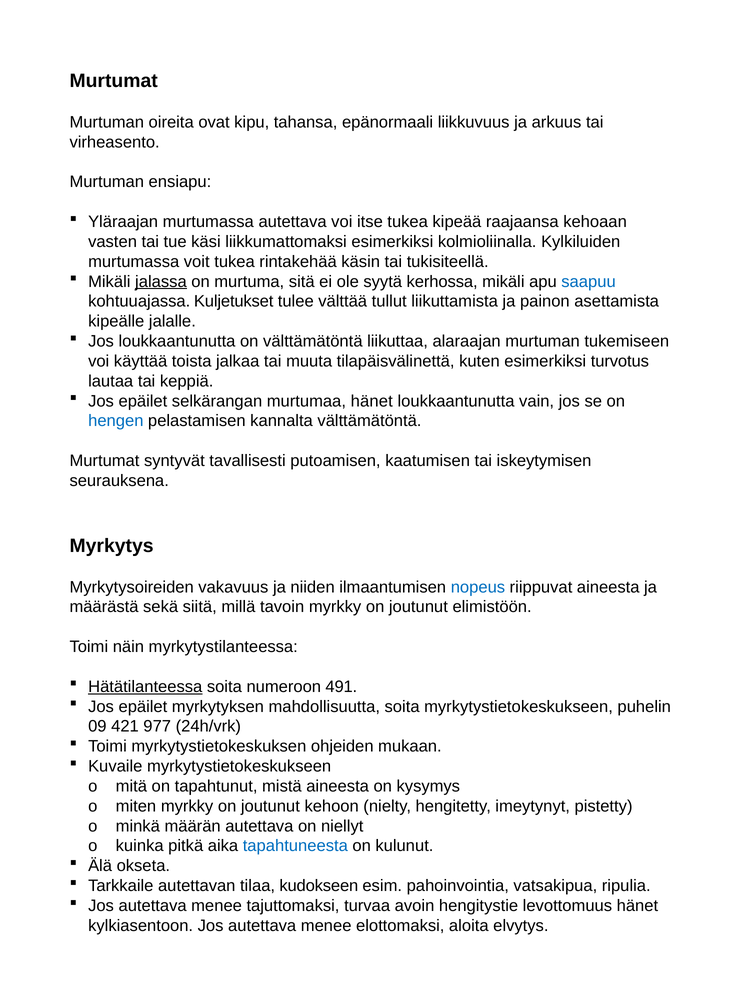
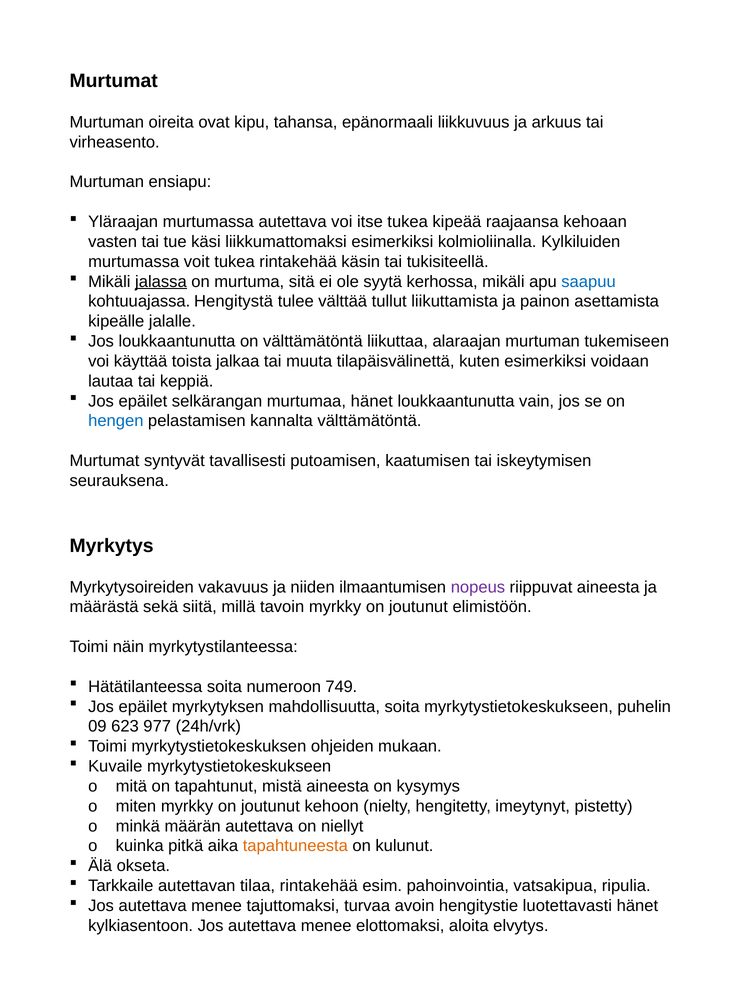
Kuljetukset: Kuljetukset -> Hengitystä (234, 301)
turvotus: turvotus -> voidaan (620, 361)
nopeus colour: blue -> purple (478, 587)
Hätätilanteessa underline: present -> none (145, 687)
491: 491 -> 749 (341, 687)
421: 421 -> 623 (125, 726)
tapahtuneesta colour: blue -> orange (295, 846)
tilaa kudokseen: kudokseen -> rintakehää (319, 886)
levottomuus: levottomuus -> luotettavasti (567, 906)
